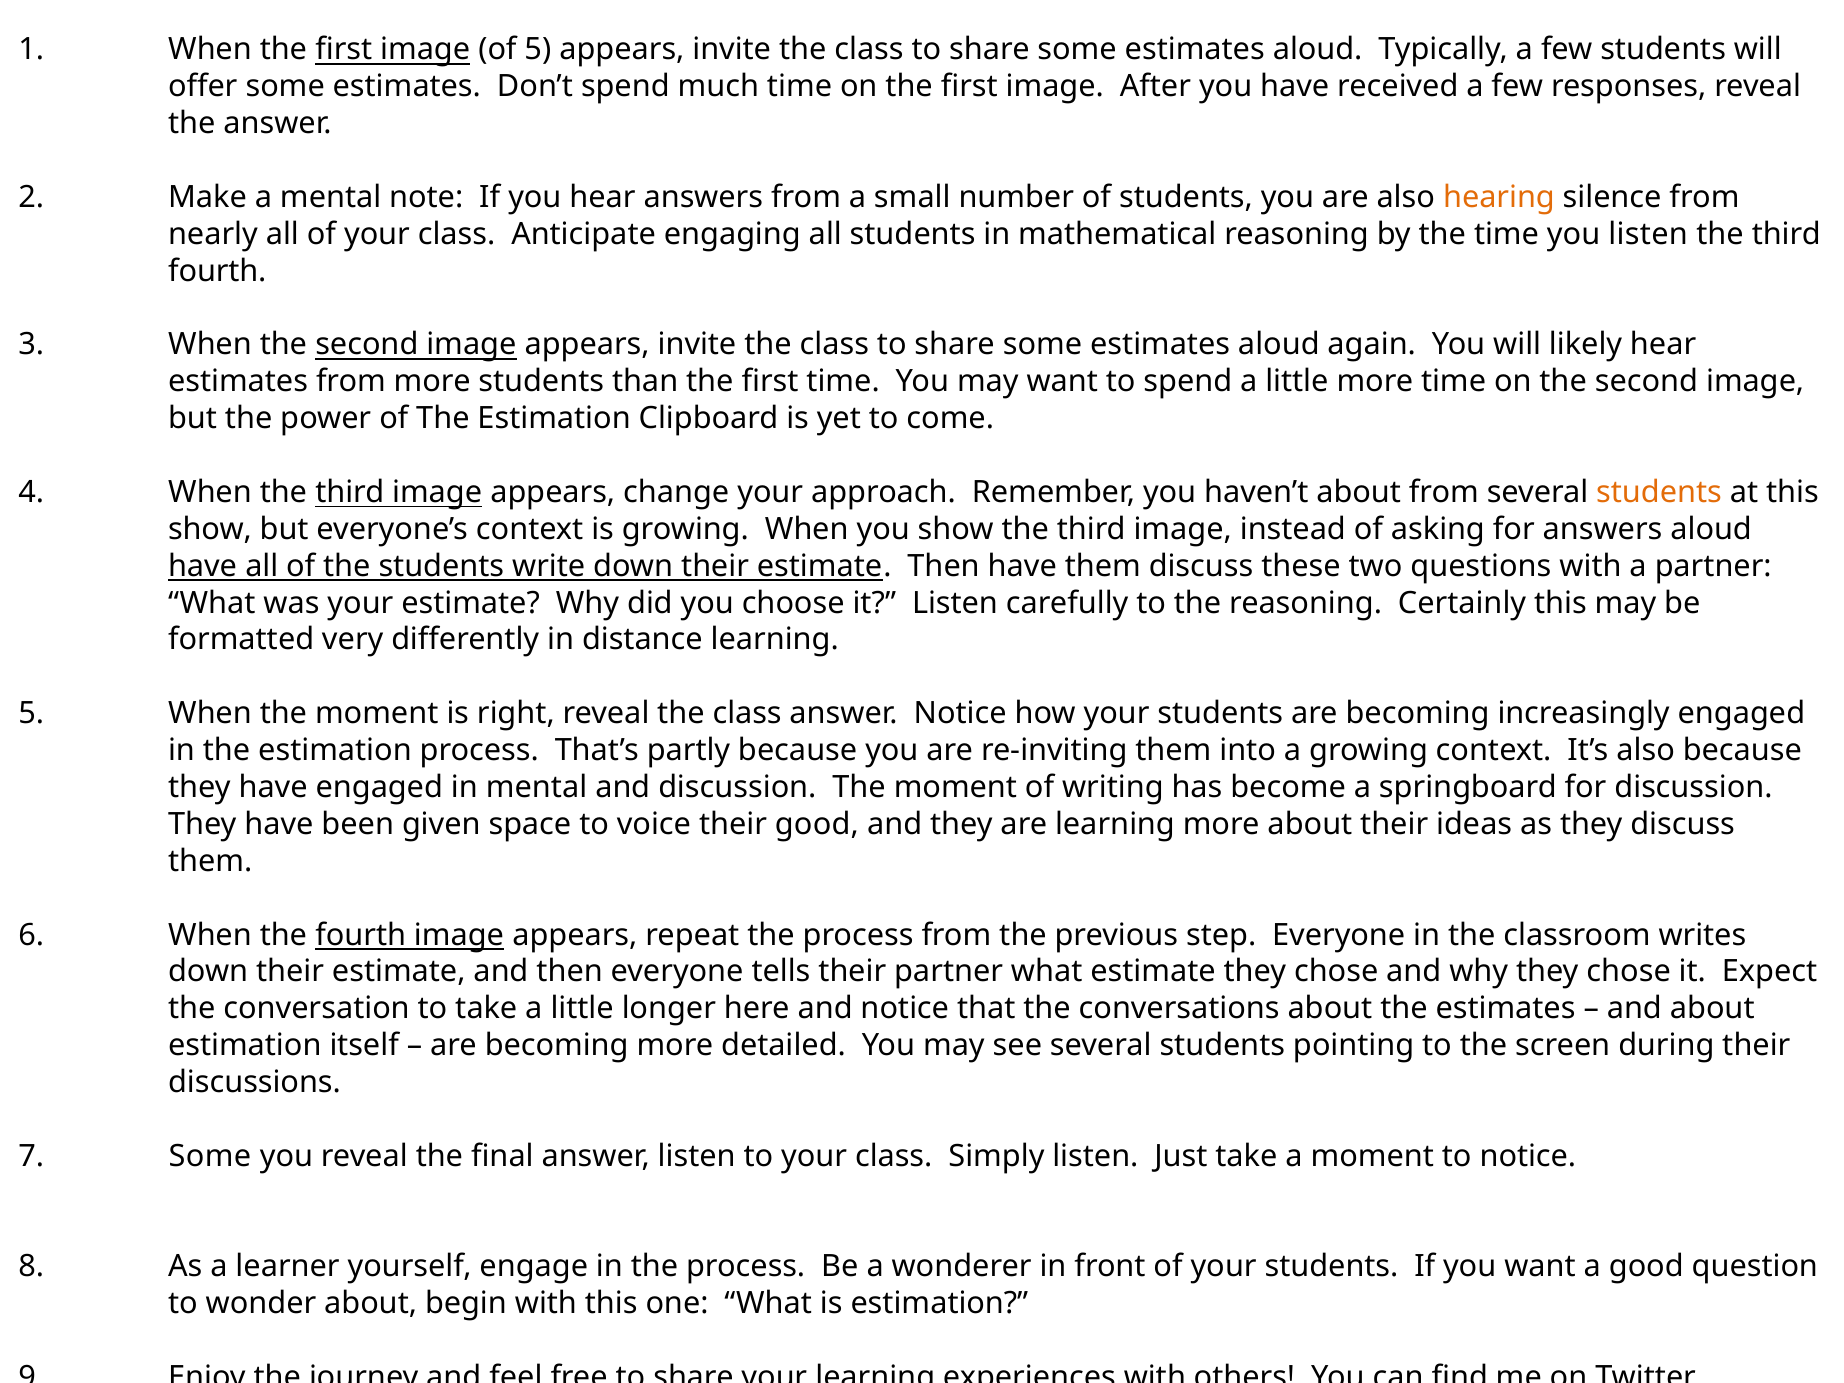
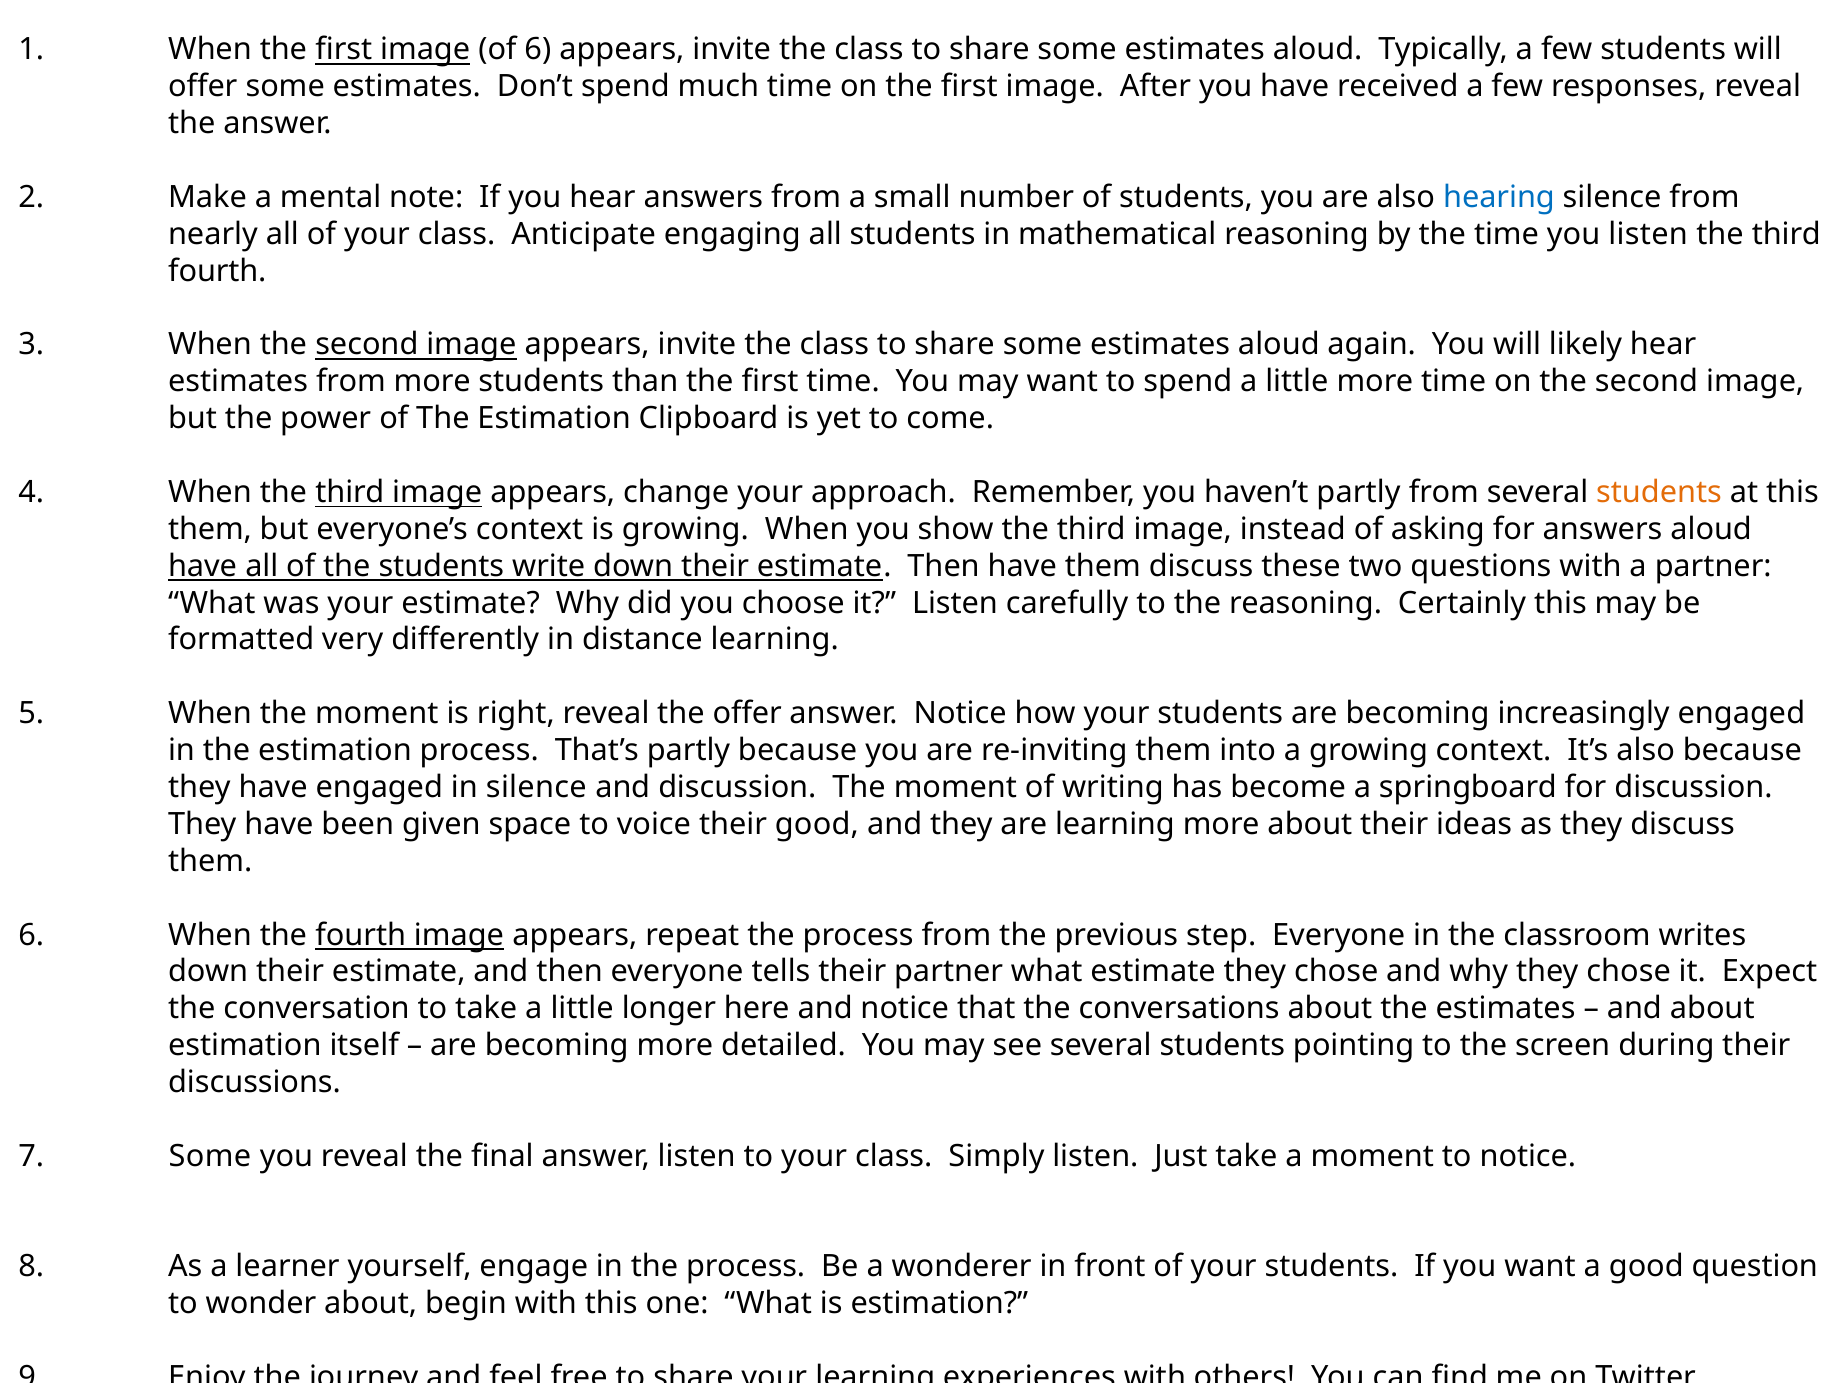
of 5: 5 -> 6 (538, 50)
hearing colour: orange -> blue (1499, 197)
haven’t about: about -> partly (1359, 492)
show: show -> them (210, 529)
reveal the class: class -> offer (747, 714)
in mental: mental -> silence (536, 787)
